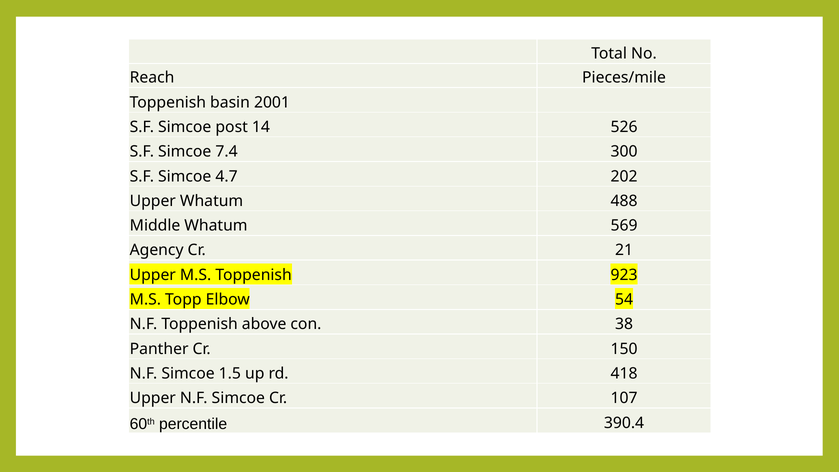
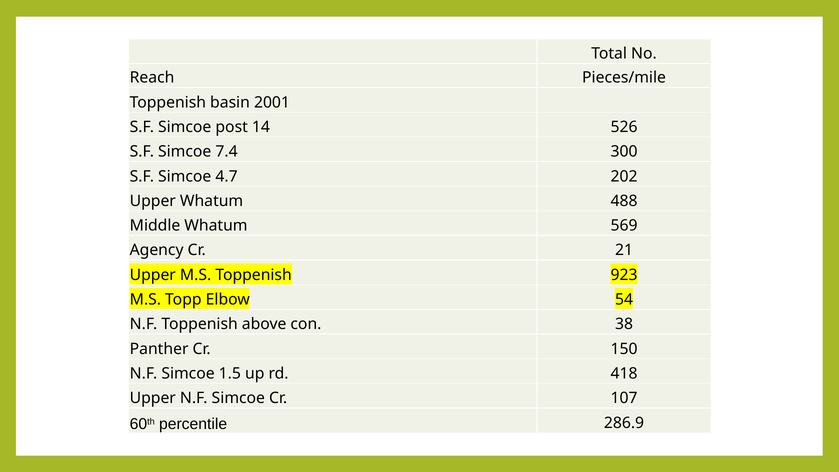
390.4: 390.4 -> 286.9 (624, 423)
